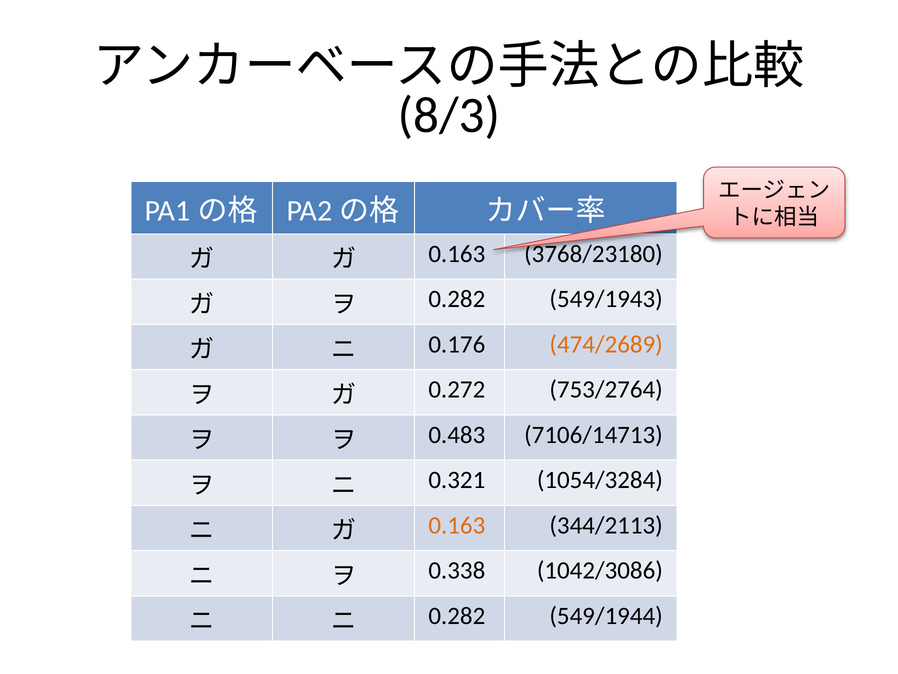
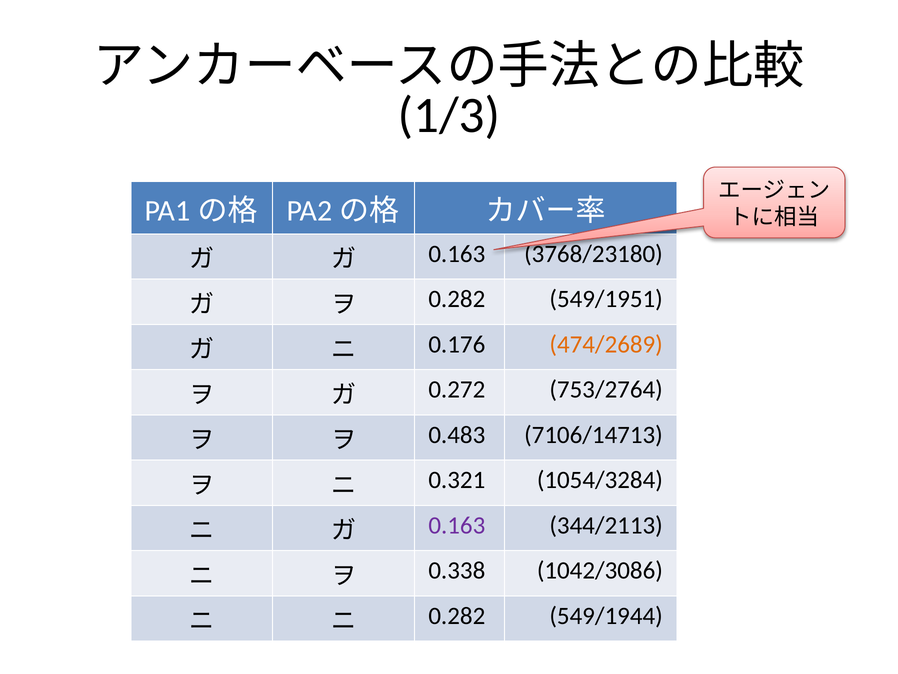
8/3: 8/3 -> 1/3 (449, 115)
549/1943: 549/1943 -> 549/1951 (606, 299)
0.163 colour: orange -> purple (457, 525)
